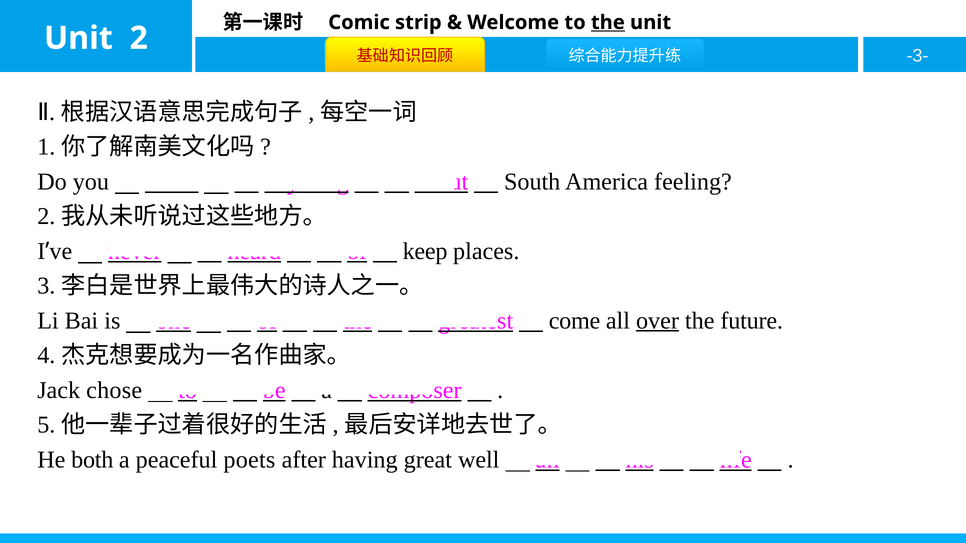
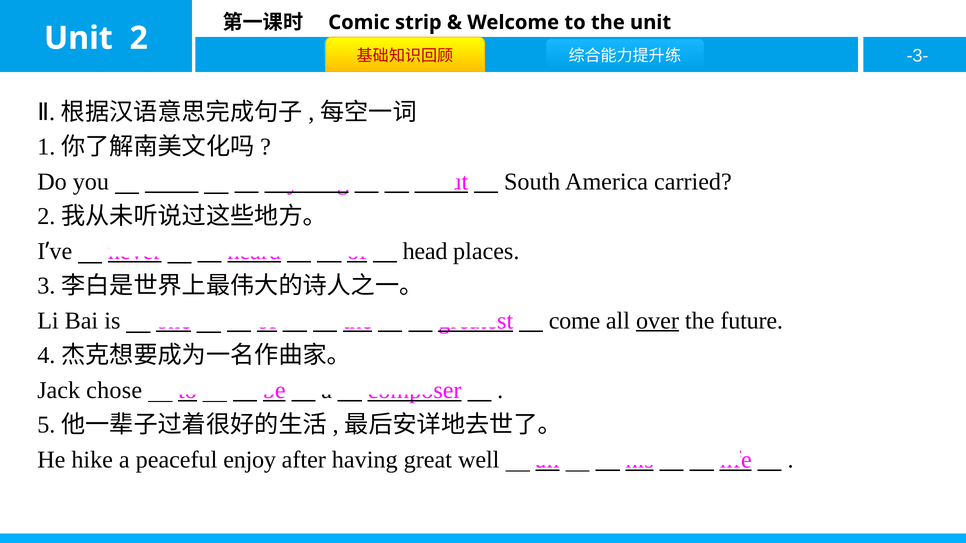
the underline: present -> none (608, 22)
feeling: feeling -> carried (693, 182)
keep: keep -> head (425, 251)
both: both -> hike (92, 460)
poets: poets -> enjoy (250, 460)
